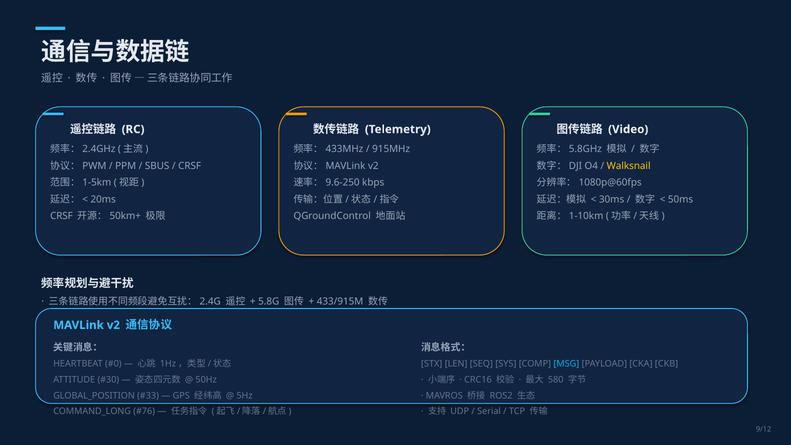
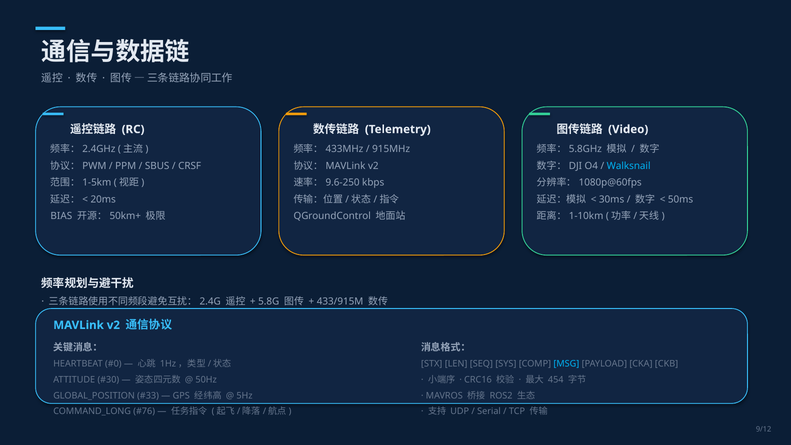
Walksnail colour: yellow -> light blue (629, 166)
CRSF: CRSF -> BIAS (61, 216)
580: 580 -> 454 (556, 380)
